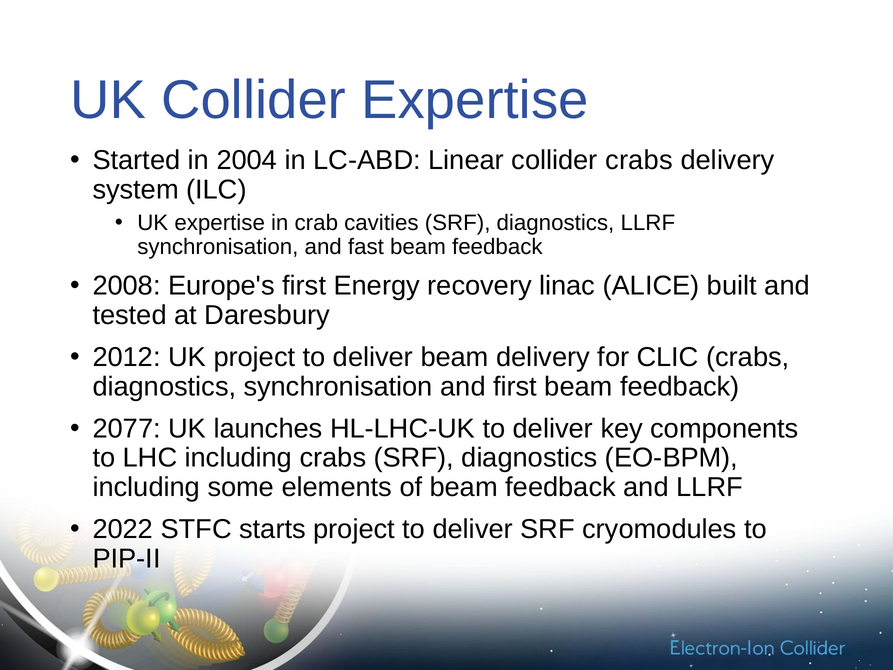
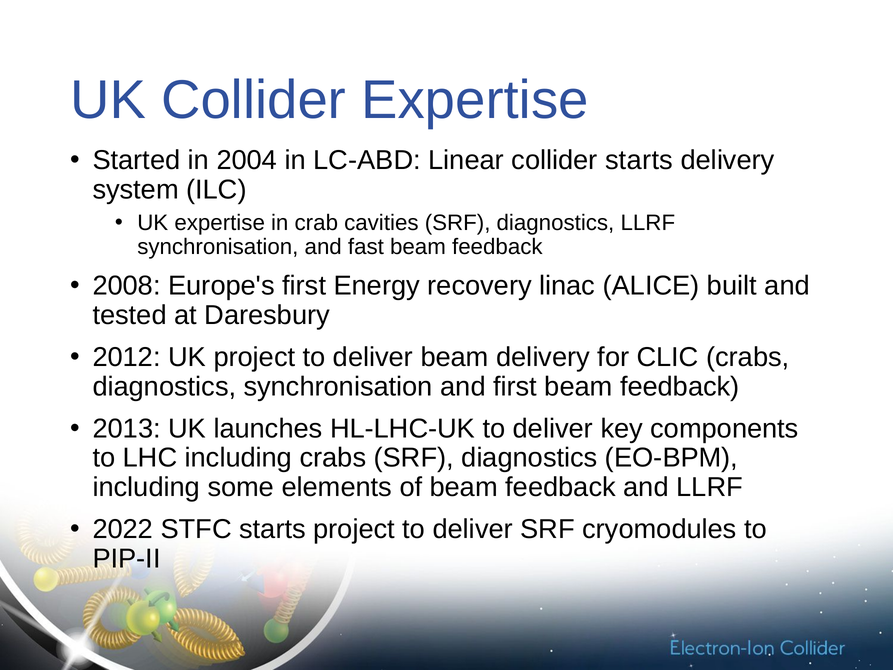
collider crabs: crabs -> starts (639, 160)
2077: 2077 -> 2013 (127, 428)
